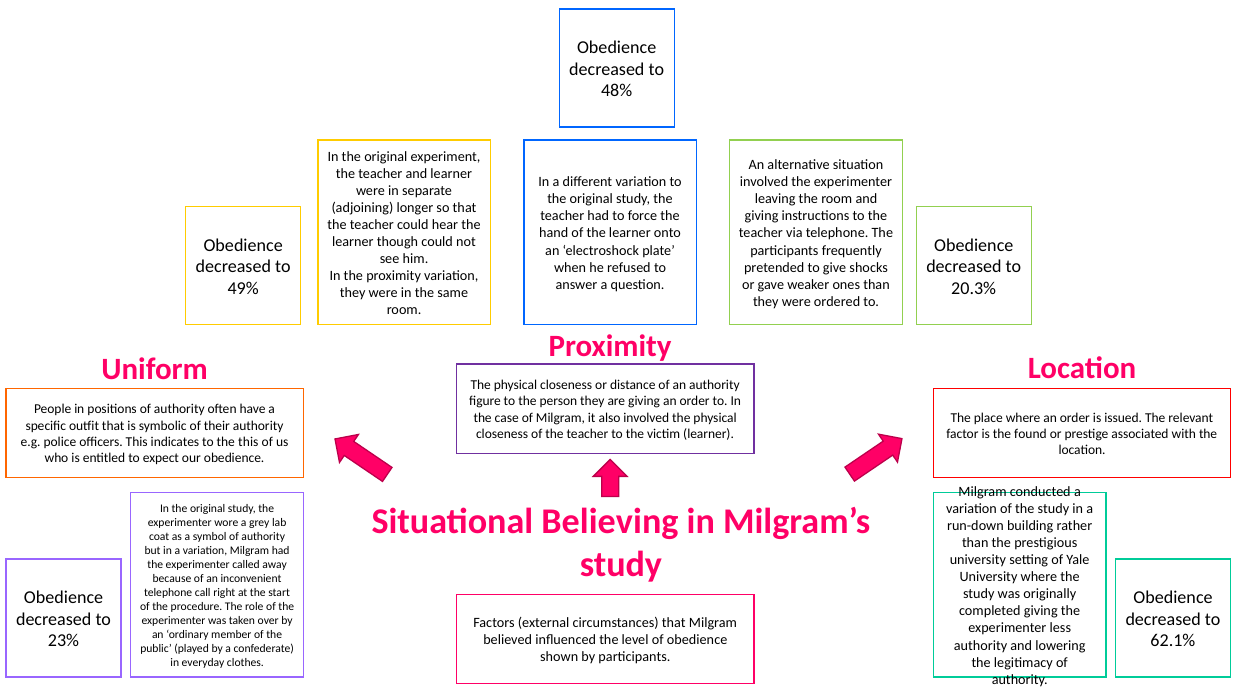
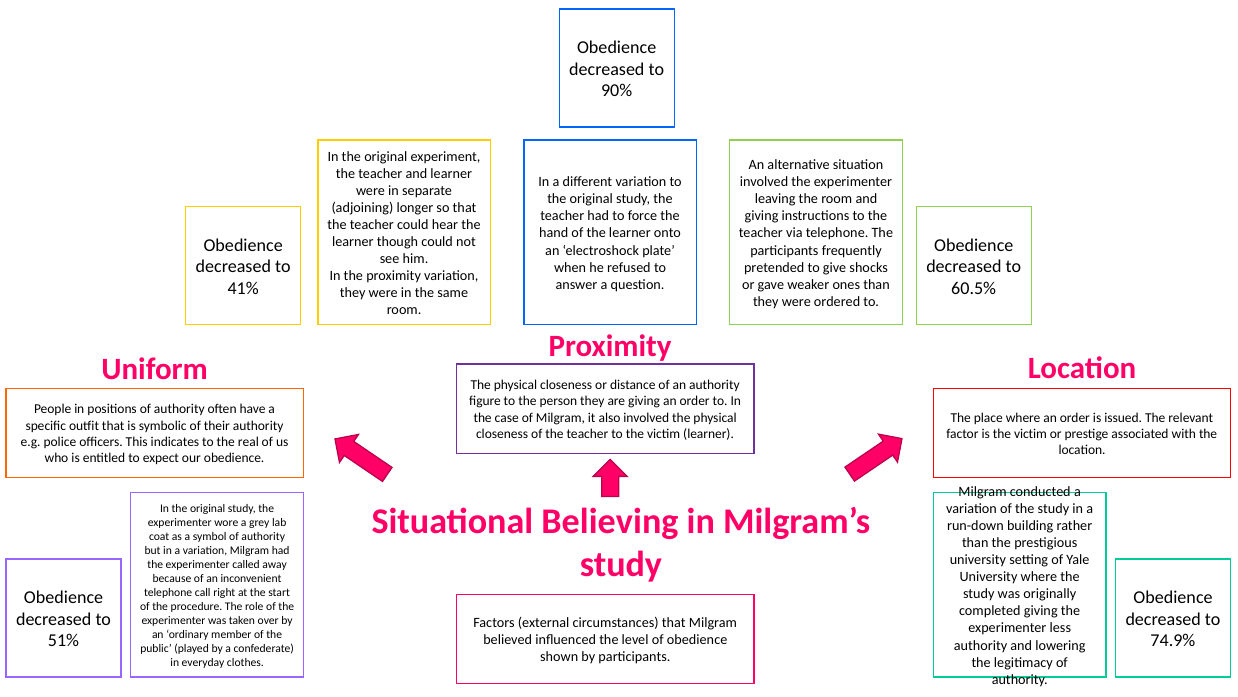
48%: 48% -> 90% (617, 91)
49%: 49% -> 41% (243, 288)
20.3%: 20.3% -> 60.5% (974, 288)
is the found: found -> victim (1030, 433)
the this: this -> real (248, 442)
23%: 23% -> 51% (64, 640)
62.1%: 62.1% -> 74.9% (1173, 640)
